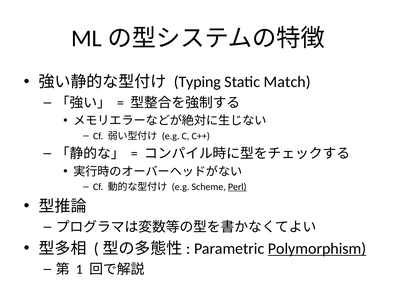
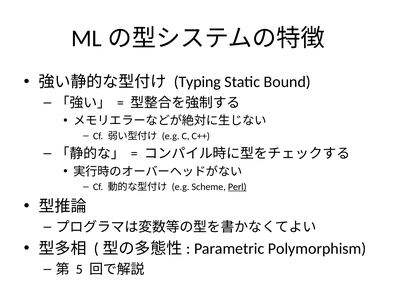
Match: Match -> Bound (287, 82)
Polymorphism underline: present -> none (317, 249)
1: 1 -> 5 (79, 269)
